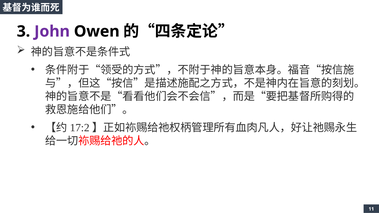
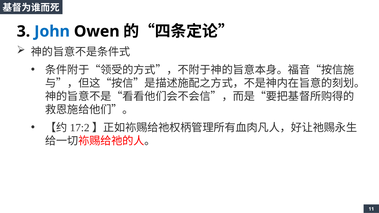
John colour: purple -> blue (52, 31)
